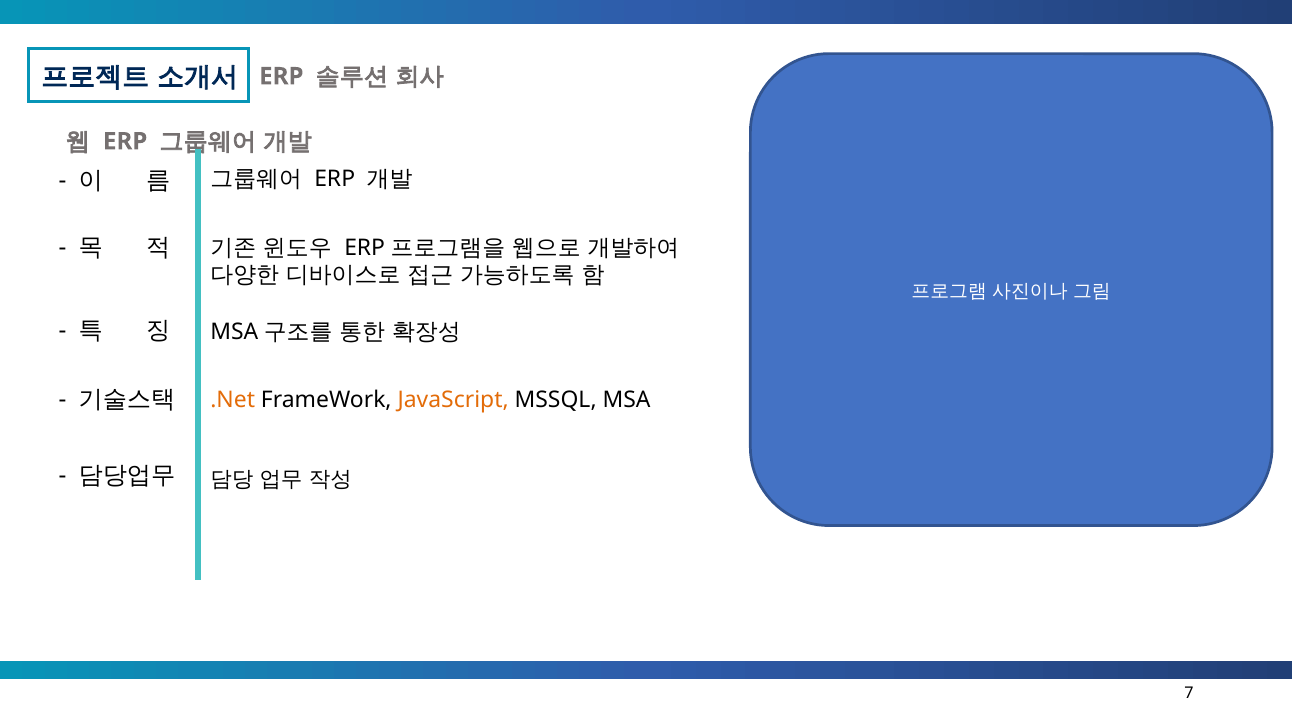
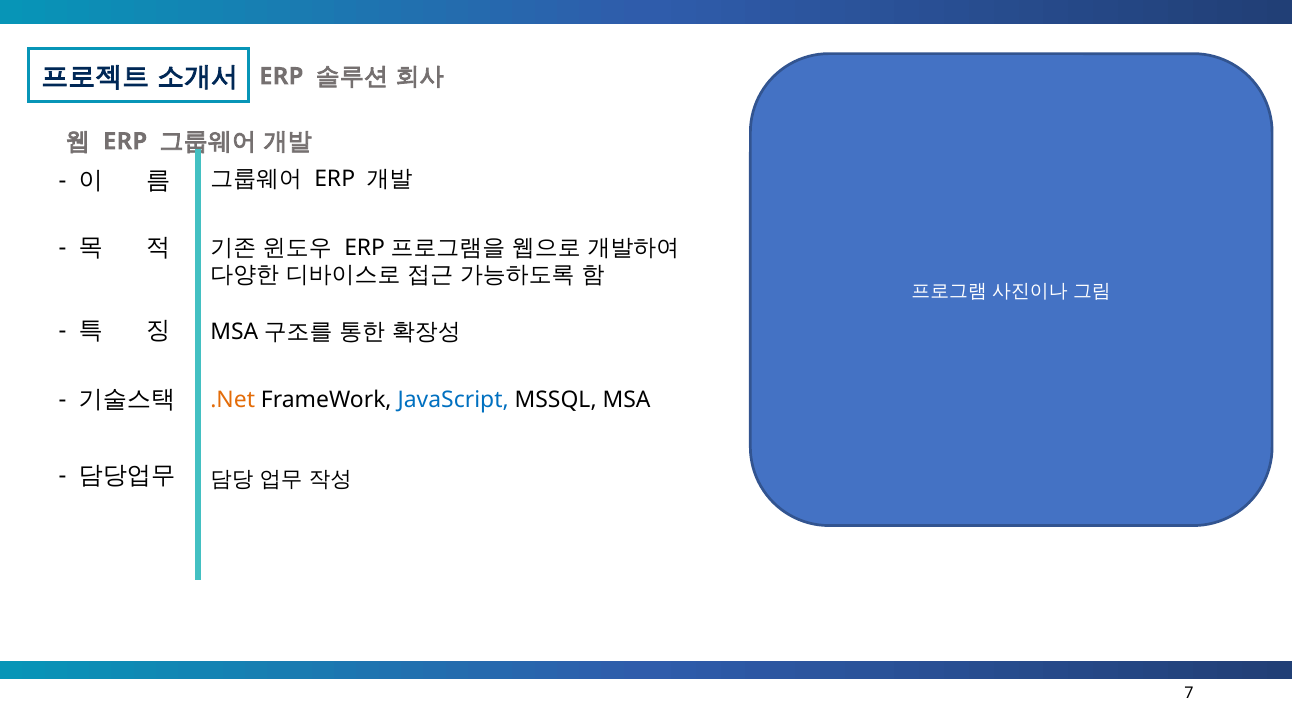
JavaScript colour: orange -> blue (453, 400)
